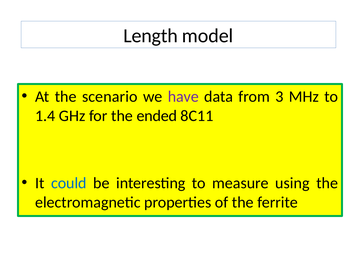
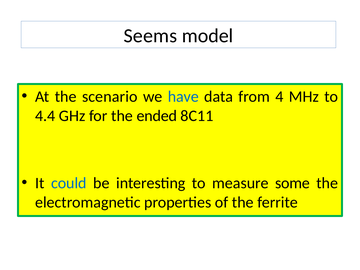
Length: Length -> Seems (150, 36)
have colour: purple -> blue (183, 97)
3: 3 -> 4 (279, 97)
1.4: 1.4 -> 4.4 (45, 116)
using: using -> some (292, 183)
